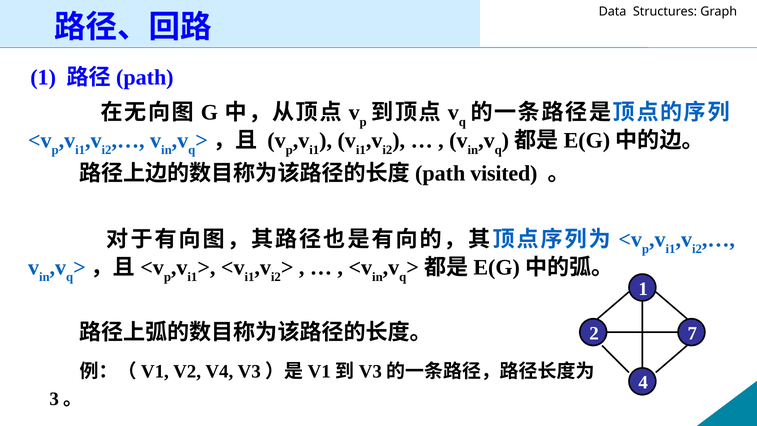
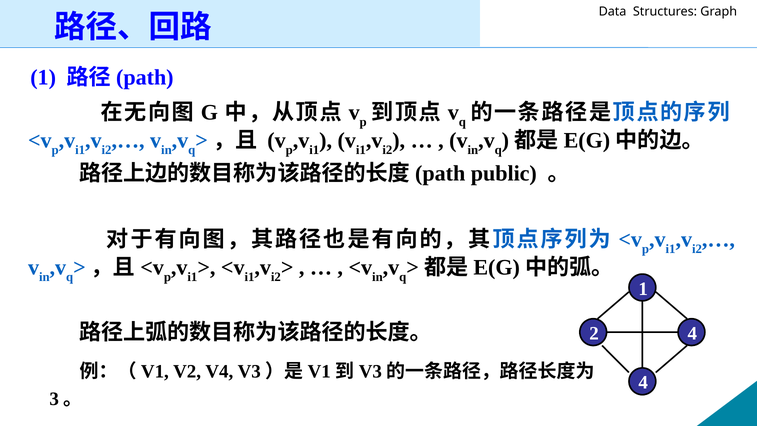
visited: visited -> public (504, 173)
2 7: 7 -> 4 (692, 333)
